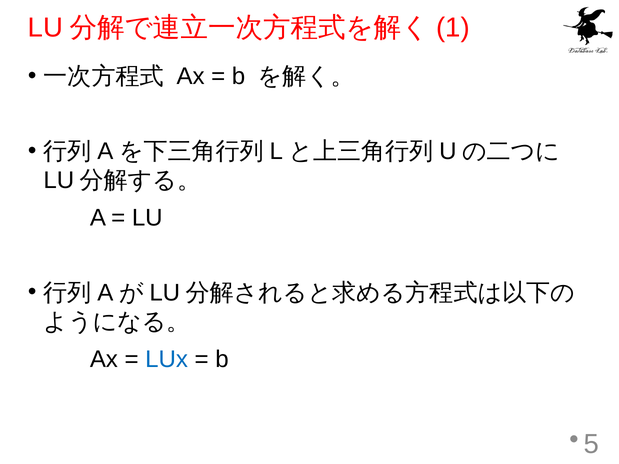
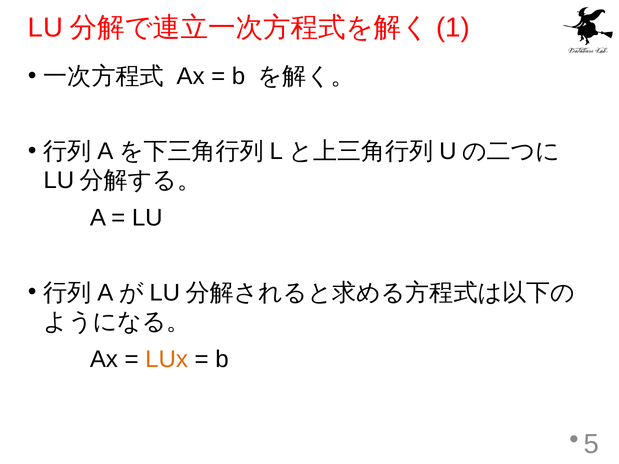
LUx colour: blue -> orange (167, 359)
